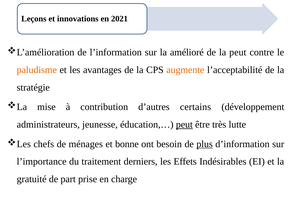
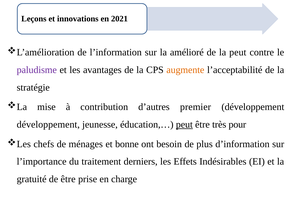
paludisme colour: orange -> purple (37, 70)
certains: certains -> premier (196, 107)
administrateurs: administrateurs -> développement (48, 124)
lutte: lutte -> pour (237, 124)
plus underline: present -> none (205, 144)
de part: part -> être (68, 179)
